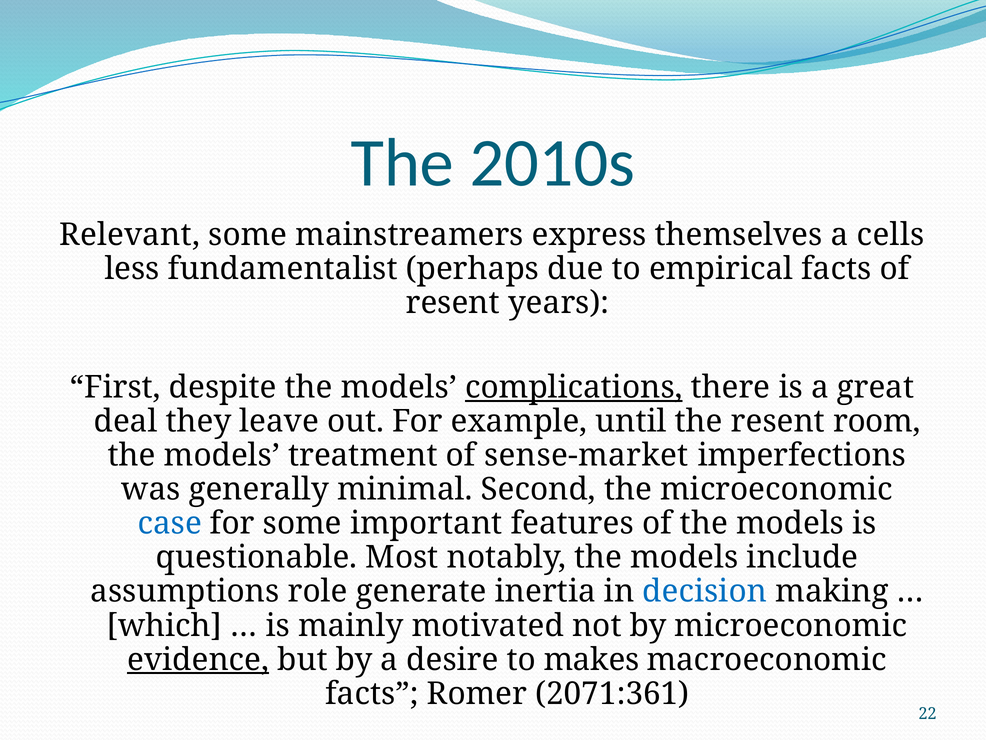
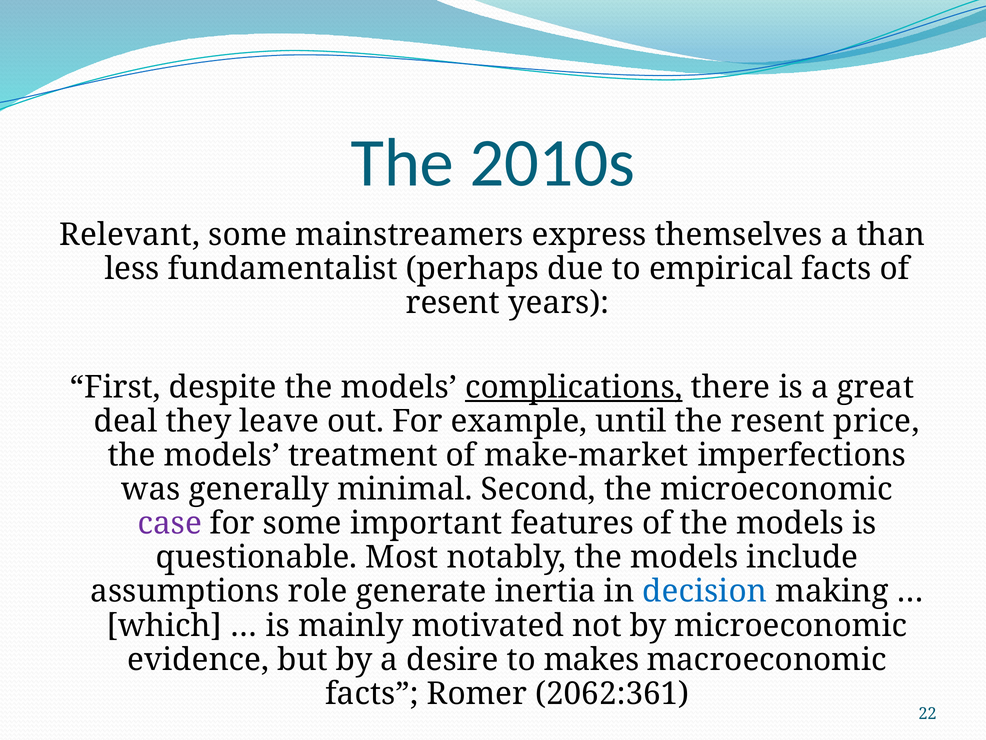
cells: cells -> than (891, 235)
room: room -> price (876, 421)
sense-market: sense-market -> make-market (586, 455)
case colour: blue -> purple (170, 523)
evidence underline: present -> none (198, 659)
2071:361: 2071:361 -> 2062:361 (612, 693)
